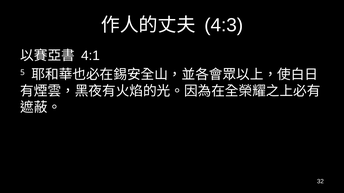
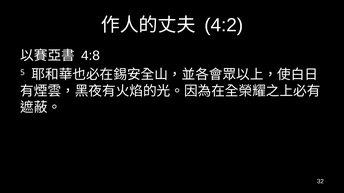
4:3: 4:3 -> 4:2 (224, 25)
4:1: 4:1 -> 4:8 (91, 56)
